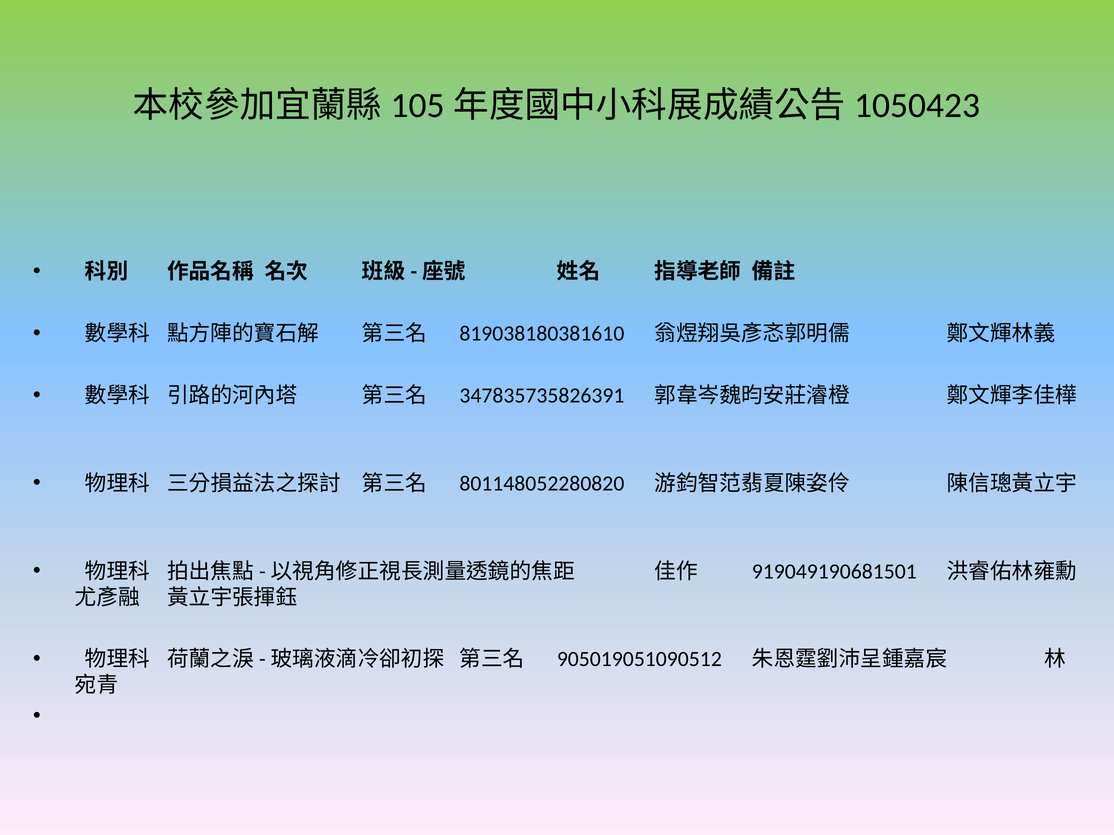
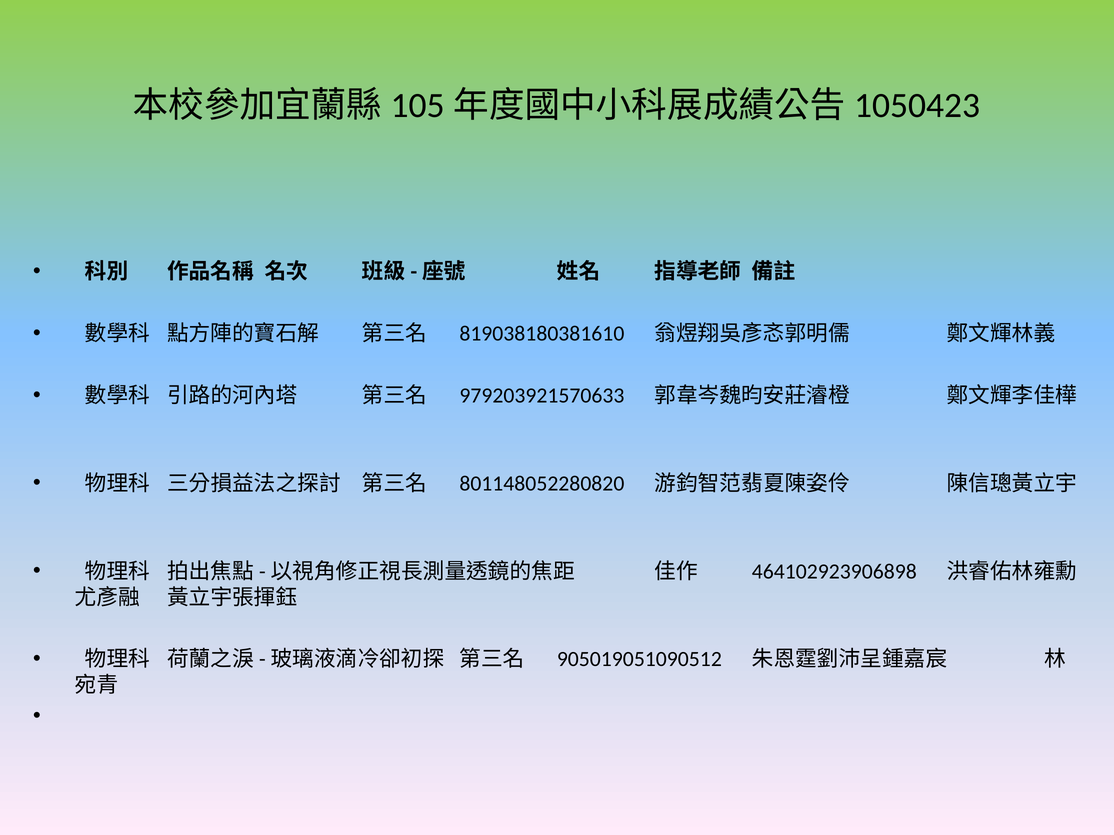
347835735826391: 347835735826391 -> 979203921570633 (542, 396)
919049190681501: 919049190681501 -> 464102923906898 (834, 572)
